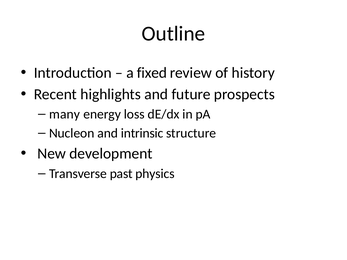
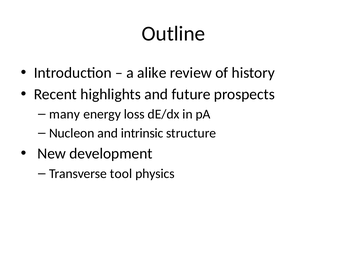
fixed: fixed -> alike (152, 73)
past: past -> tool (121, 174)
